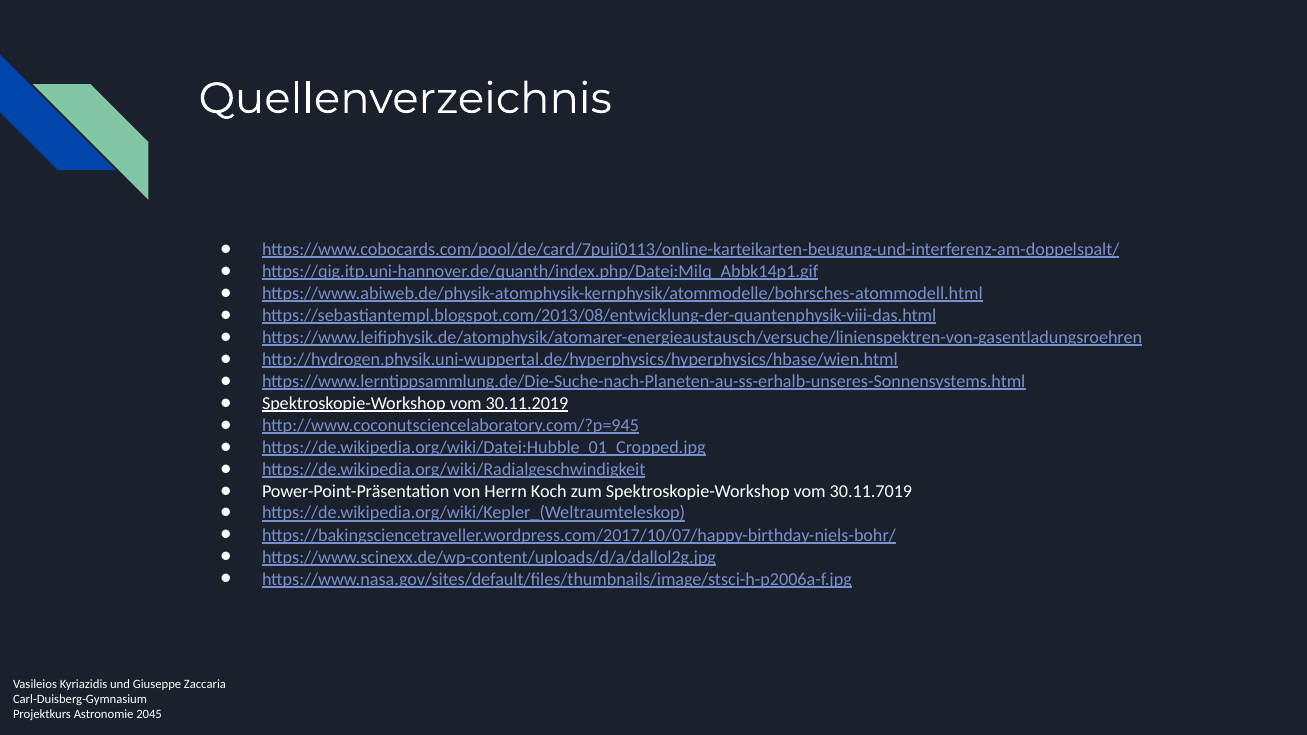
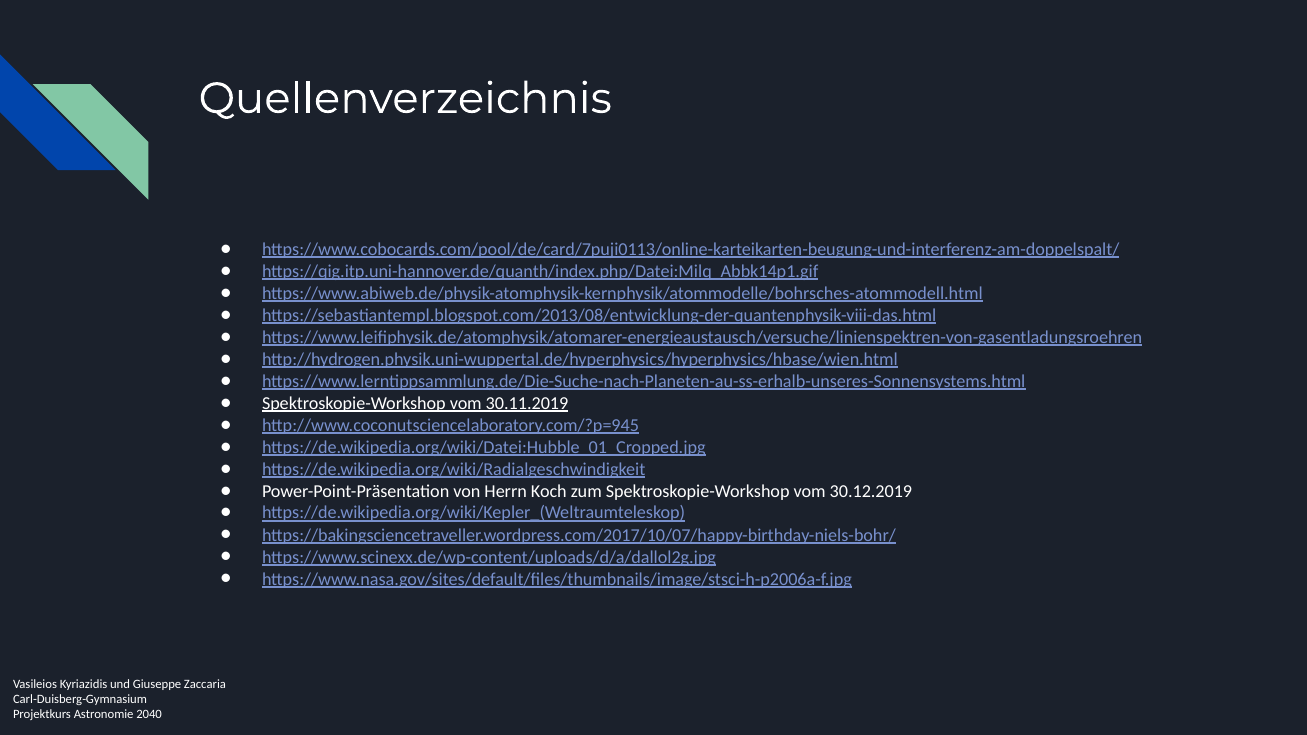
30.11.7019: 30.11.7019 -> 30.12.2019 (871, 491)
2045: 2045 -> 2040 (149, 715)
